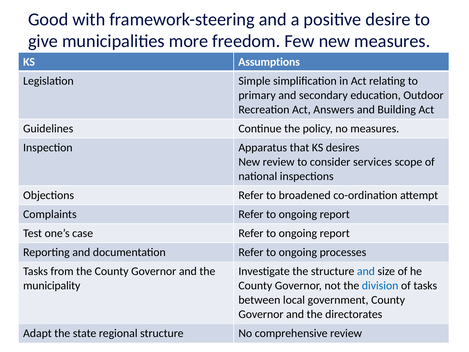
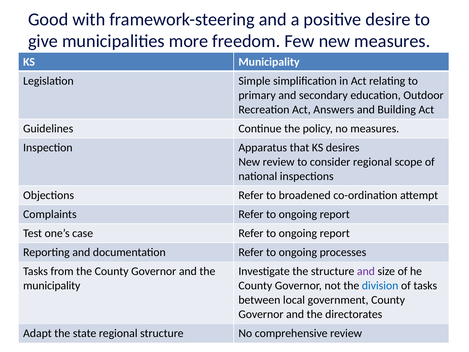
KS Assumptions: Assumptions -> Municipality (269, 62)
consider services: services -> regional (373, 162)
and colour: blue -> purple (366, 271)
